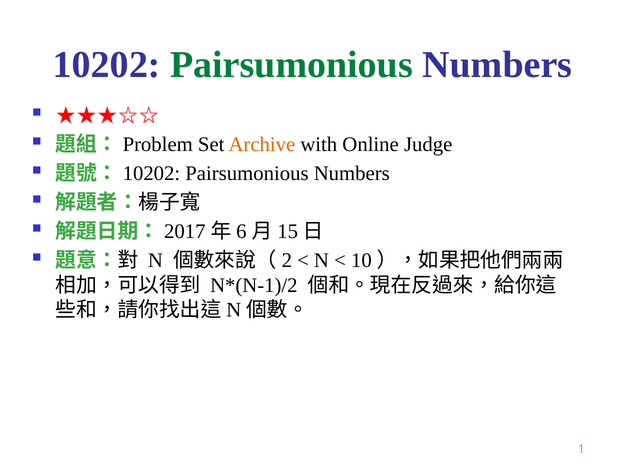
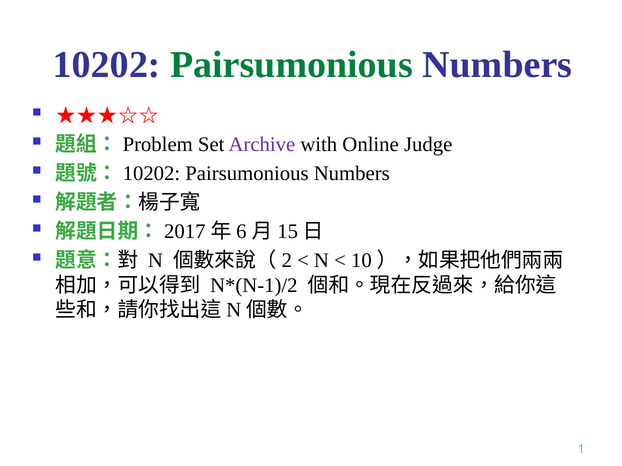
Archive colour: orange -> purple (262, 145)
